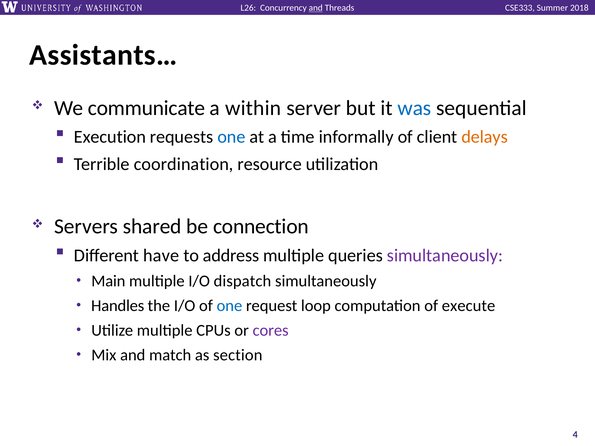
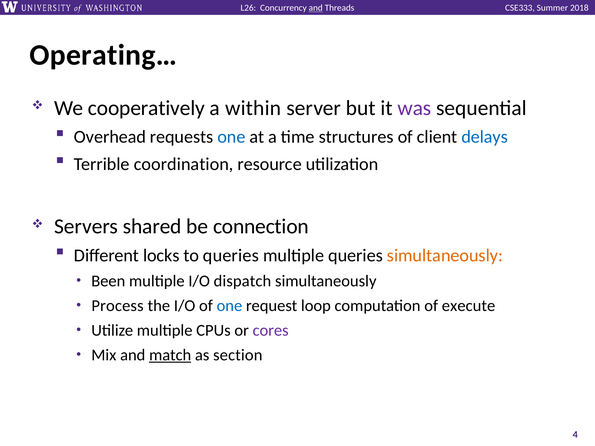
Assistants…: Assistants… -> Operating… (103, 55)
communicate: communicate -> cooperatively (146, 108)
was colour: blue -> purple (414, 108)
Execution: Execution -> Overhead (110, 137)
informally: informally -> structures (356, 137)
delays colour: orange -> blue (485, 137)
have: have -> locks (161, 256)
to address: address -> queries (231, 256)
simultaneously colour: purple -> orange (445, 256)
Main: Main -> Been (108, 281)
Handles: Handles -> Process (118, 306)
match underline: none -> present (170, 355)
